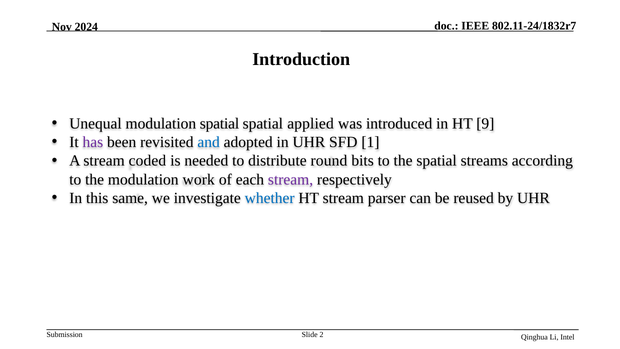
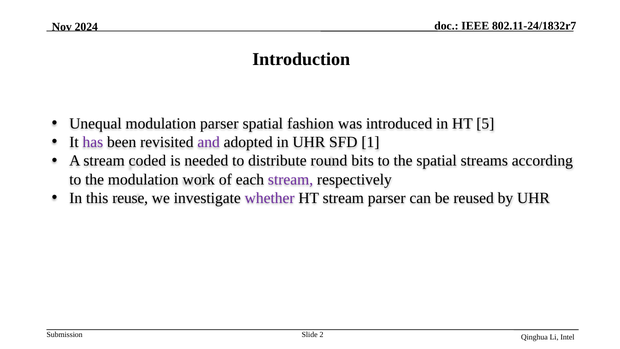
modulation spatial: spatial -> parser (219, 123)
applied: applied -> fashion (311, 123)
9: 9 -> 5 (485, 123)
and colour: blue -> purple (209, 142)
same: same -> reuse (130, 198)
whether colour: blue -> purple (270, 198)
